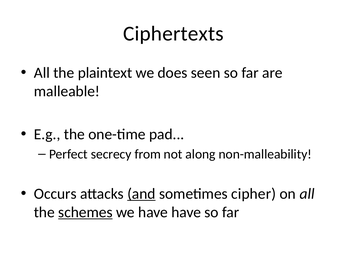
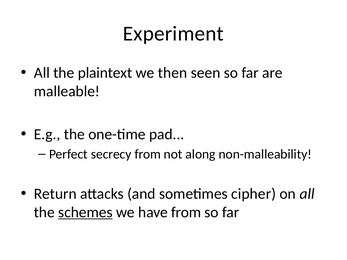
Ciphertexts: Ciphertexts -> Experiment (173, 34)
does: does -> then (172, 73)
Occurs: Occurs -> Return (55, 194)
and underline: present -> none (141, 194)
have have: have -> from (186, 212)
